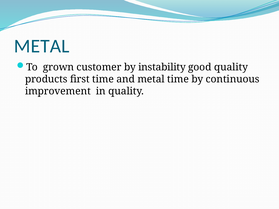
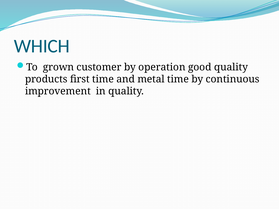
METAL: METAL -> WHICH (42, 46)
instability: instability -> operation (162, 67)
